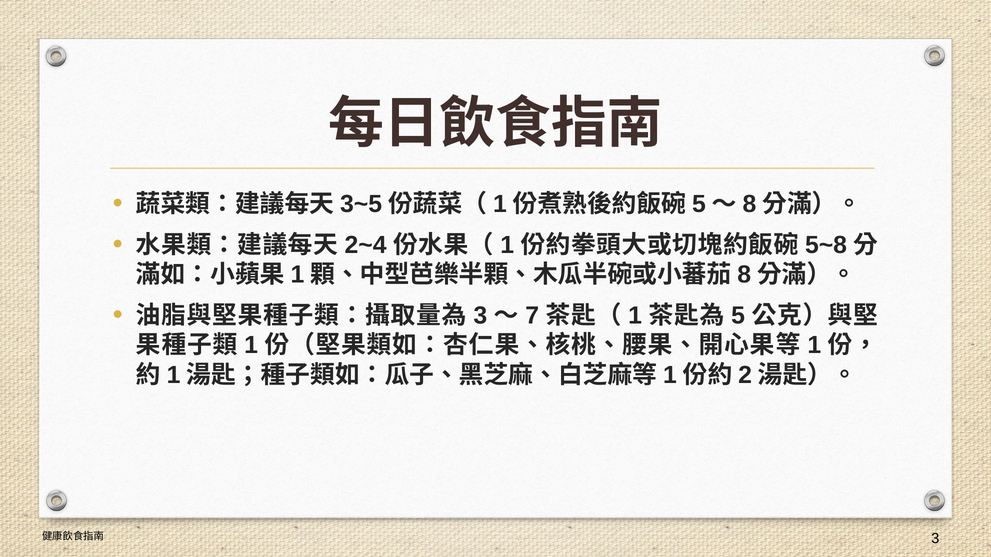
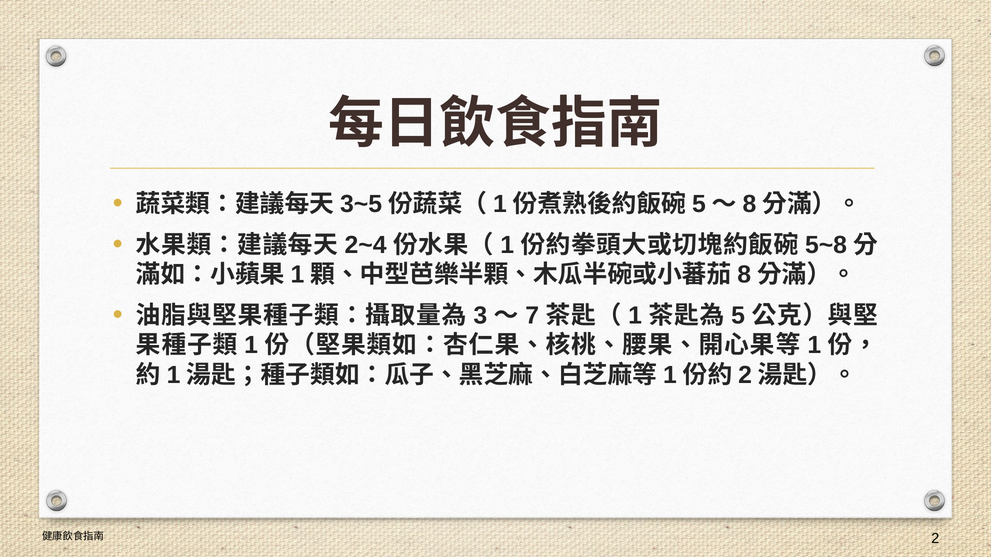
3: 3 -> 2 (935, 539)
